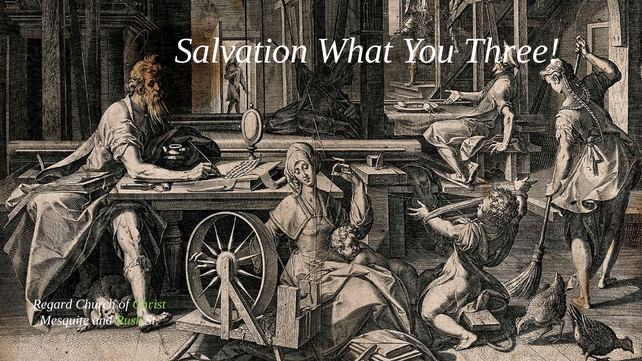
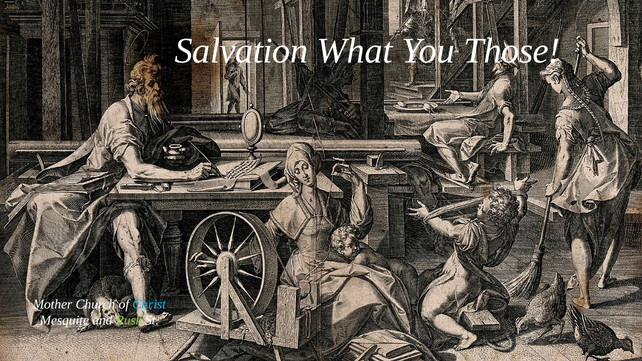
Three: Three -> Those (512, 51)
Regard: Regard -> Mother (53, 304)
Christ colour: light green -> light blue (149, 304)
